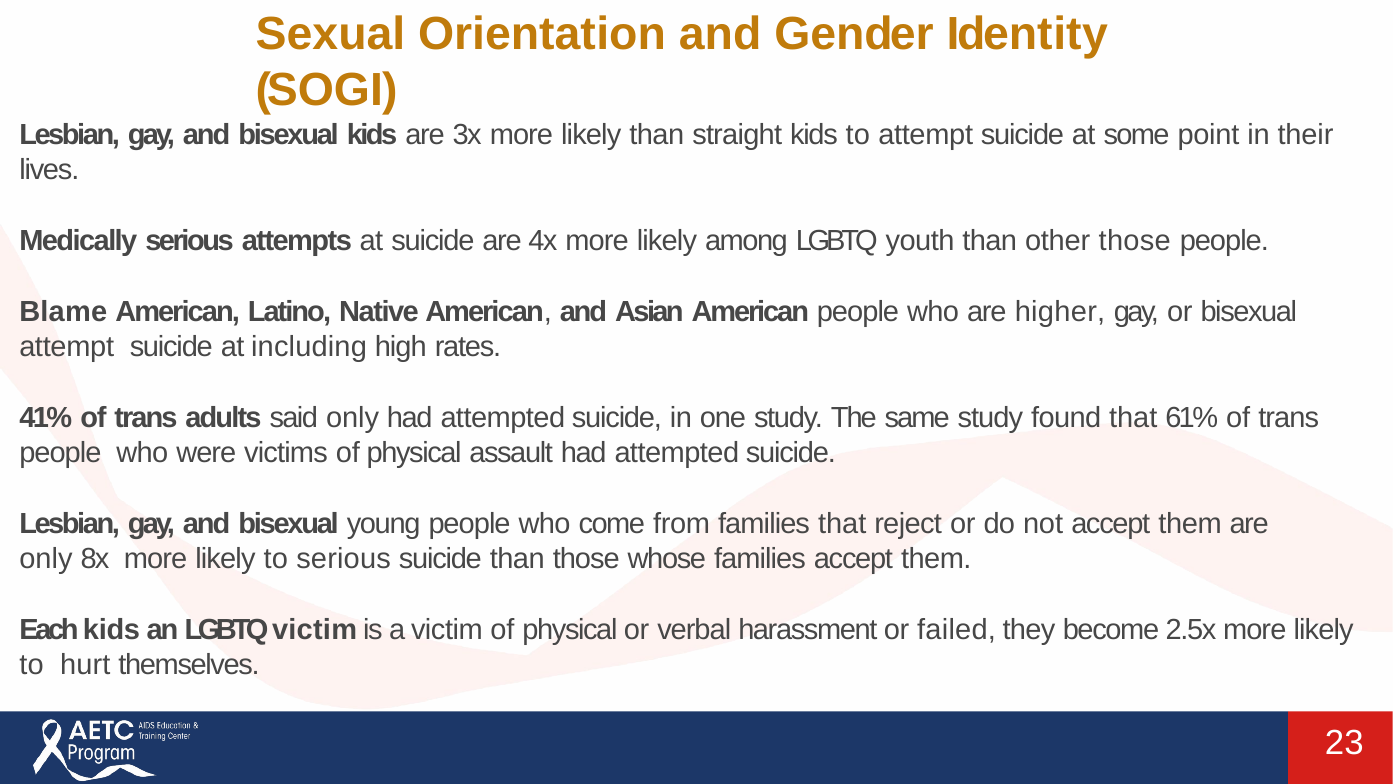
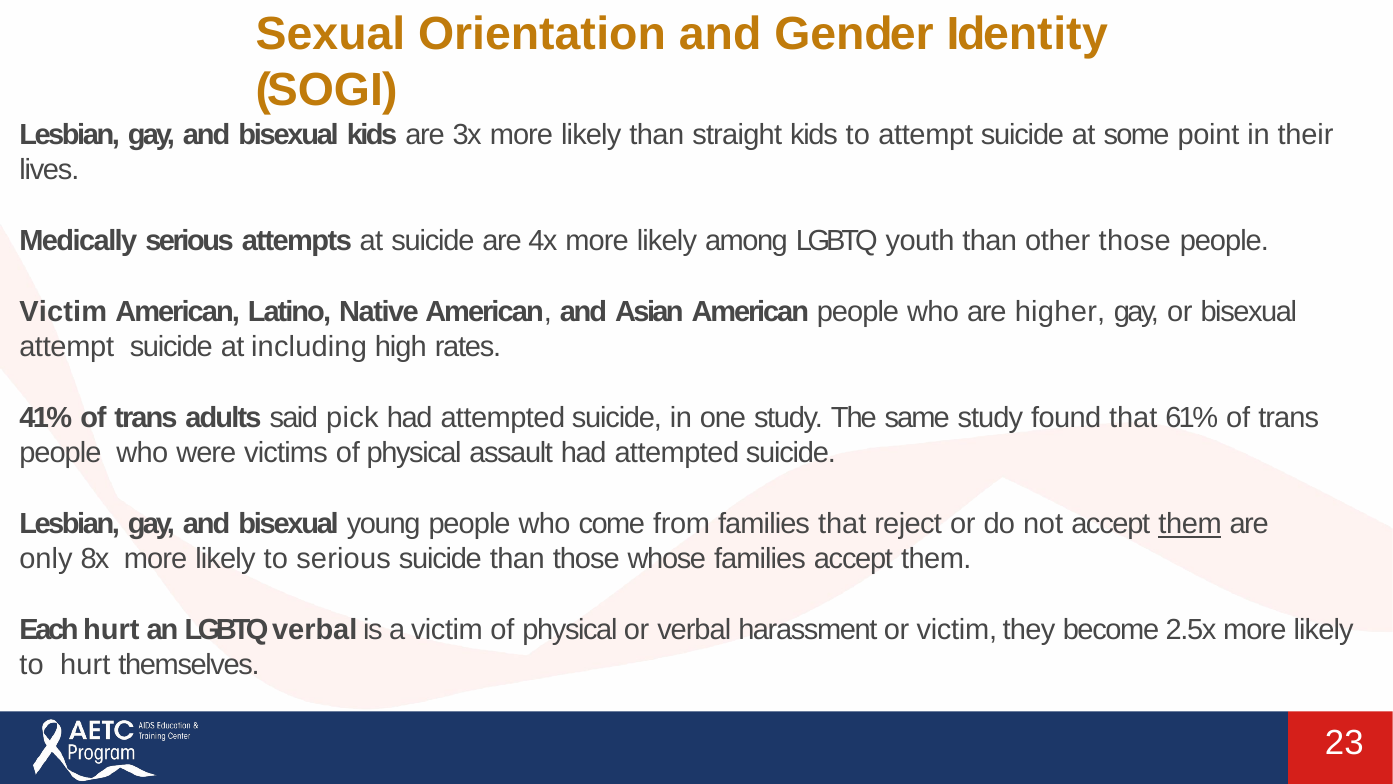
Blame: Blame -> Victim (63, 312)
said only: only -> pick (352, 418)
them underline: none -> present (1190, 524)
Each kids: kids -> hurt (111, 630)
LGBTQ victim: victim -> verbal (315, 630)
or failed: failed -> victim (957, 630)
